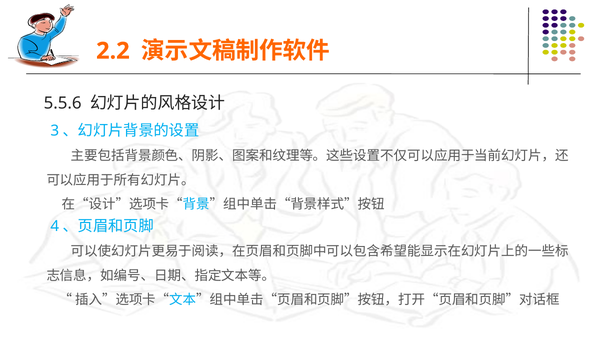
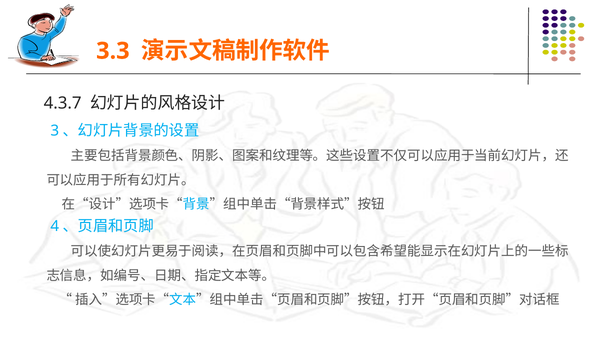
2.2: 2.2 -> 3.3 (113, 51)
5.5.6: 5.5.6 -> 4.3.7 (63, 103)
